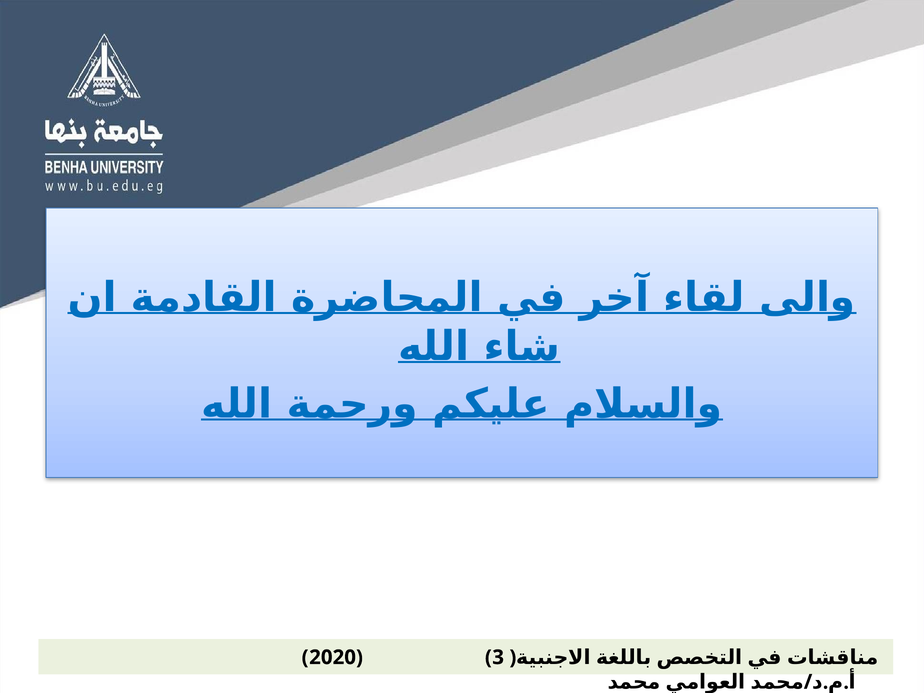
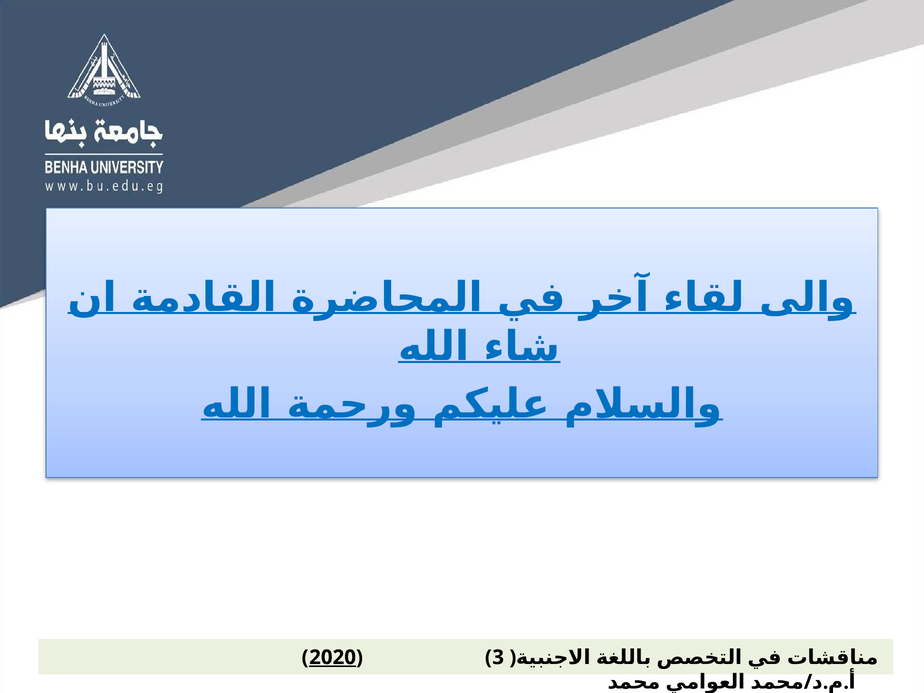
2020 underline: none -> present (333, 657)
